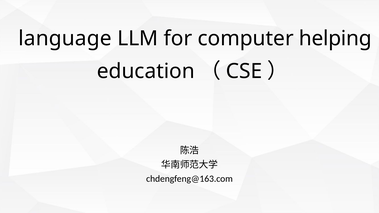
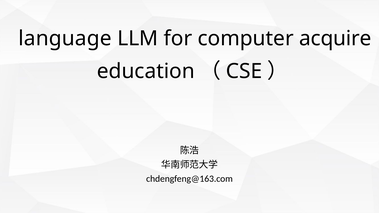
helping: helping -> acquire (335, 39)
